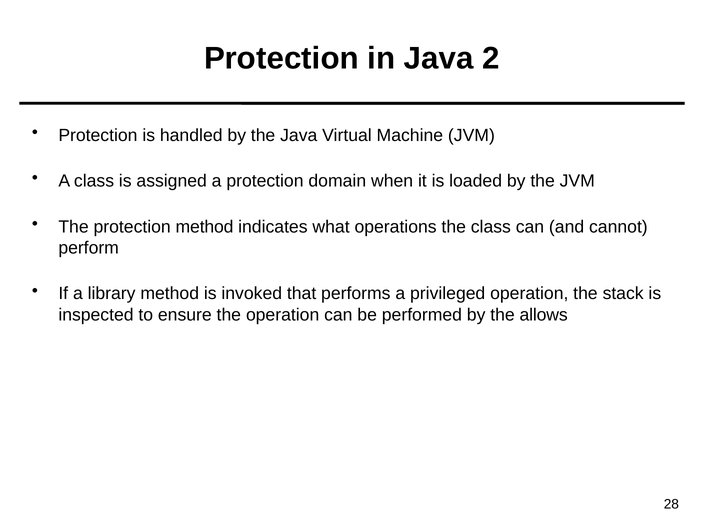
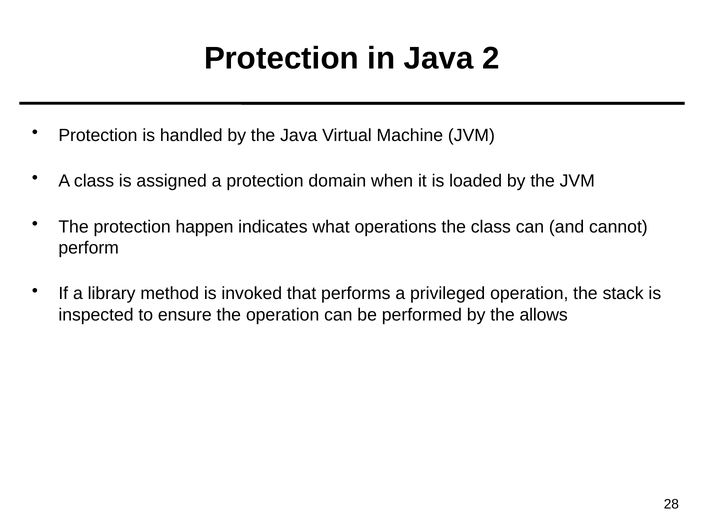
protection method: method -> happen (205, 227)
